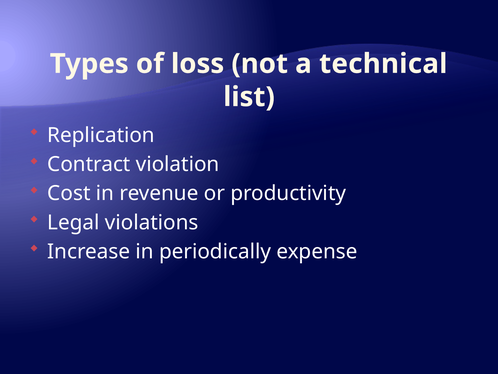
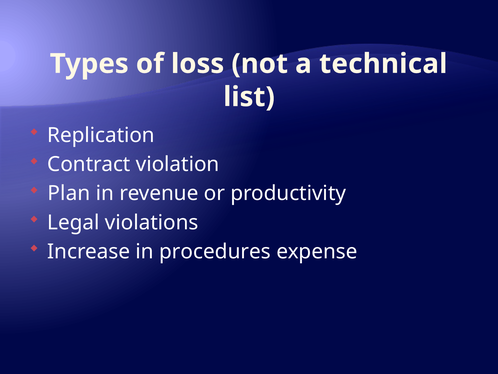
Cost: Cost -> Plan (69, 193)
periodically: periodically -> procedures (215, 251)
